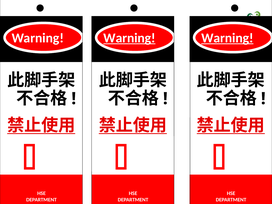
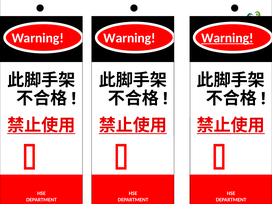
Warning underline: present -> none (129, 38)
